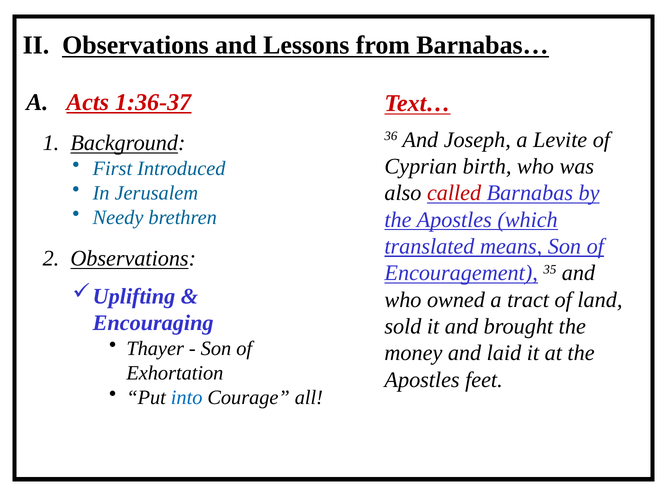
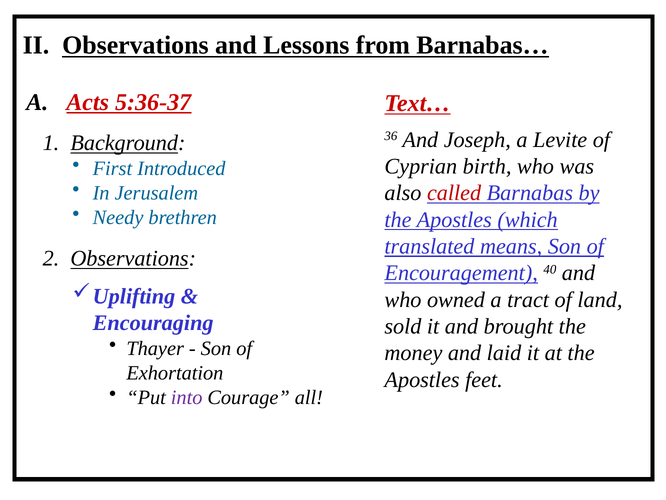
1:36-37: 1:36-37 -> 5:36-37 (153, 102)
35: 35 -> 40 (550, 269)
into colour: blue -> purple (187, 397)
